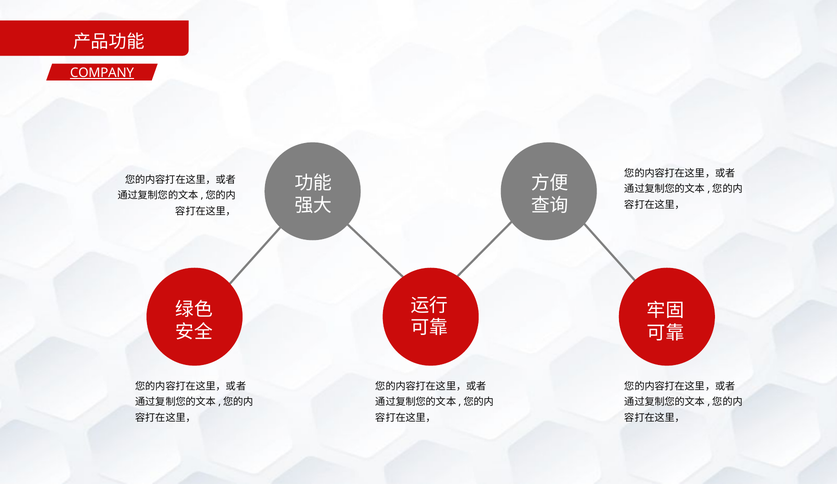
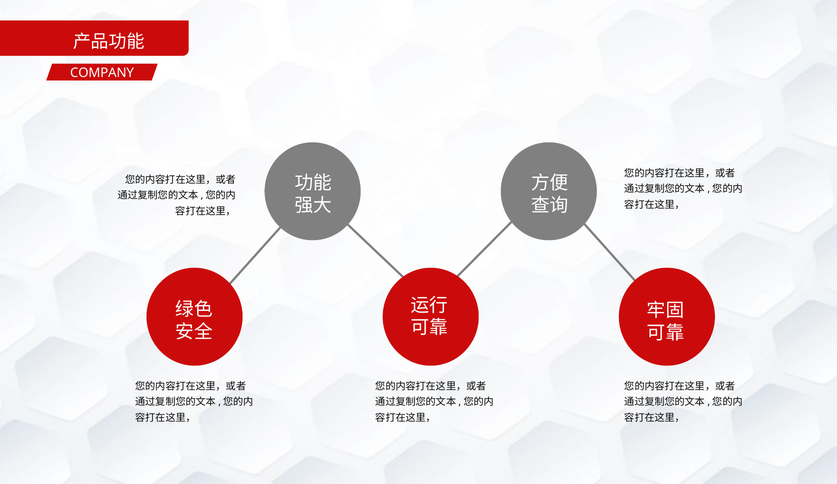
COMPANY underline: present -> none (102, 73)
